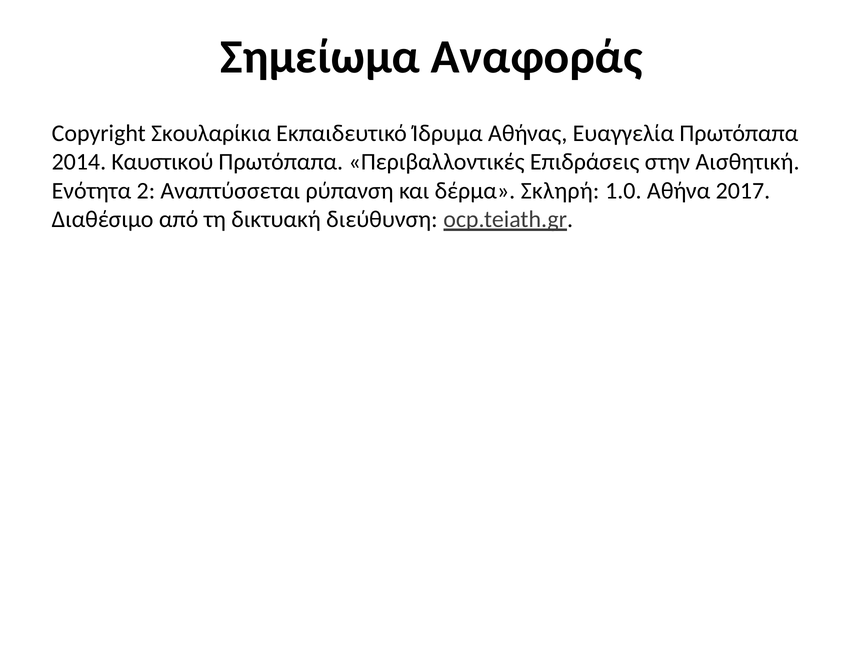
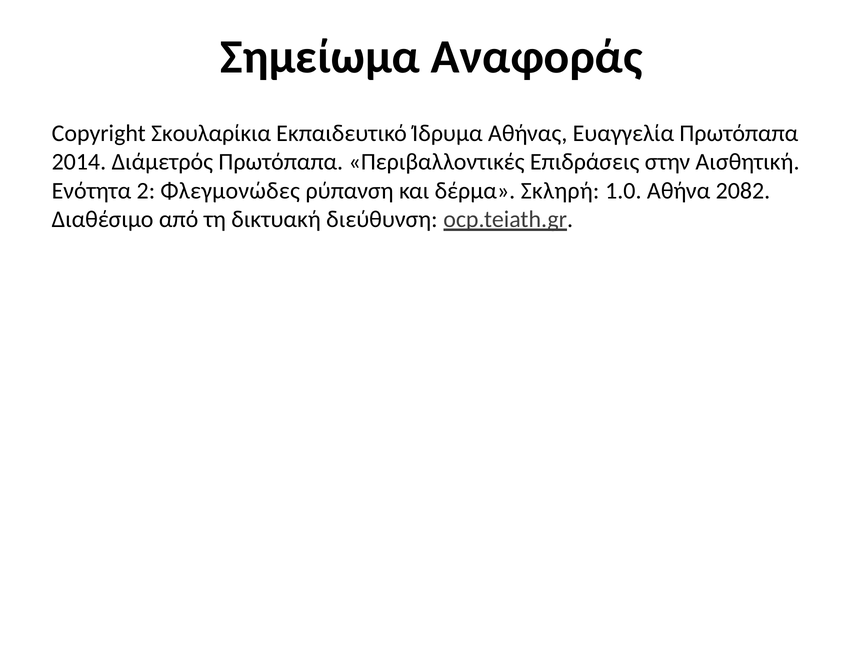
Καυστικού: Καυστικού -> Διάμετρός (162, 162)
Αναπτύσσεται: Αναπτύσσεται -> Φλεγμονώδες (230, 191)
2017: 2017 -> 2082 (743, 191)
